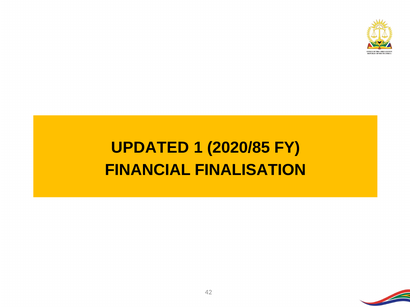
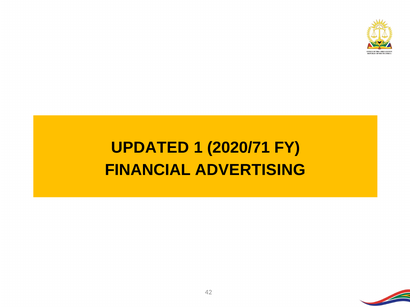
2020/85: 2020/85 -> 2020/71 (239, 148)
FINALISATION: FINALISATION -> ADVERTISING (250, 170)
